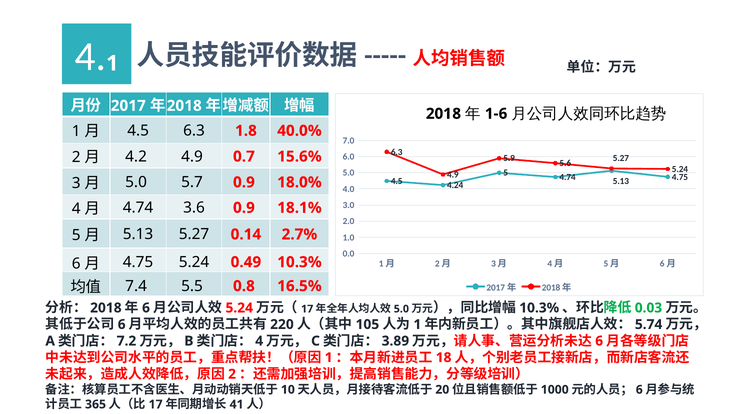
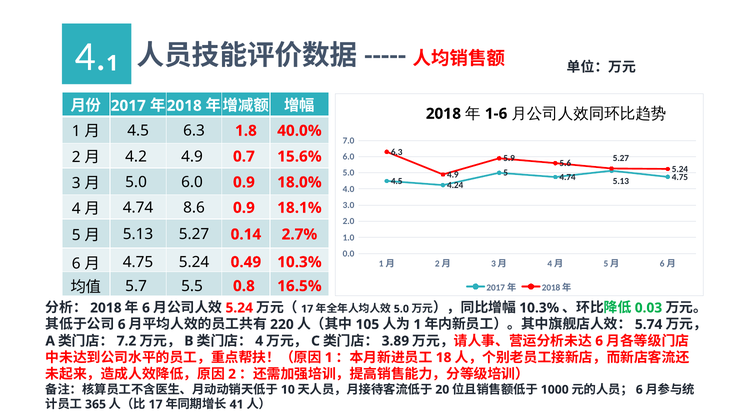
5.7: 5.7 -> 6.0 (192, 182)
3.6: 3.6 -> 8.6 (194, 208)
7.4: 7.4 -> 5.7 (136, 286)
